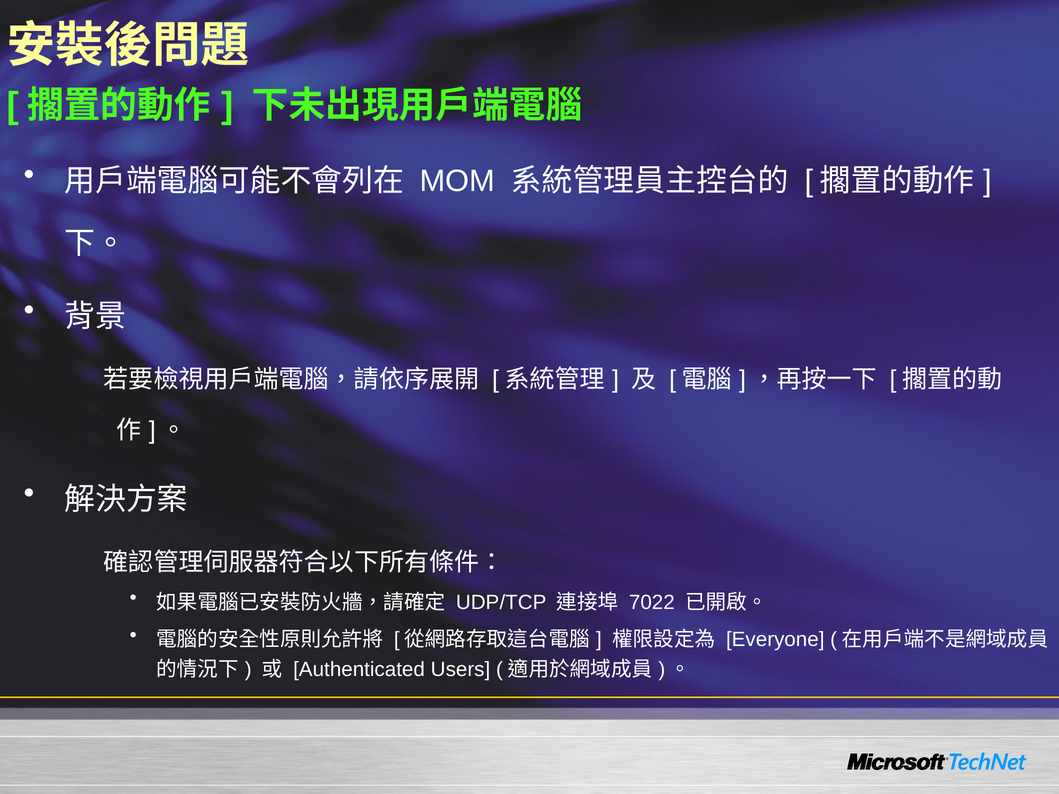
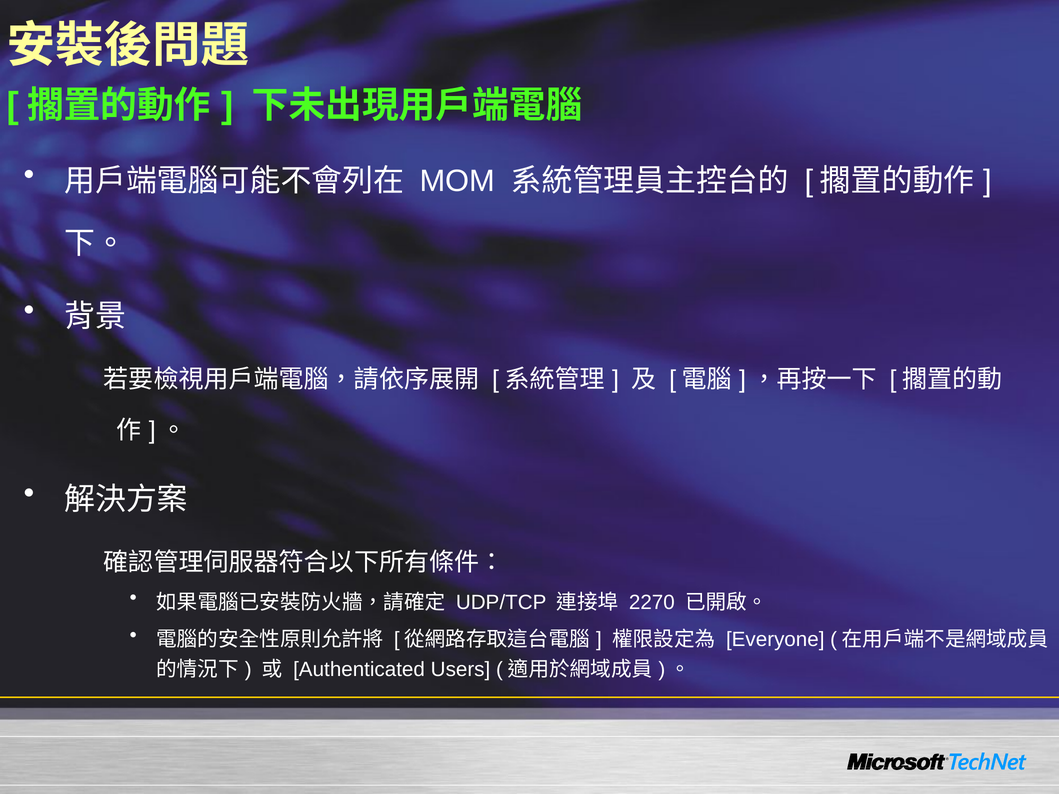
7022: 7022 -> 2270 (652, 602)
